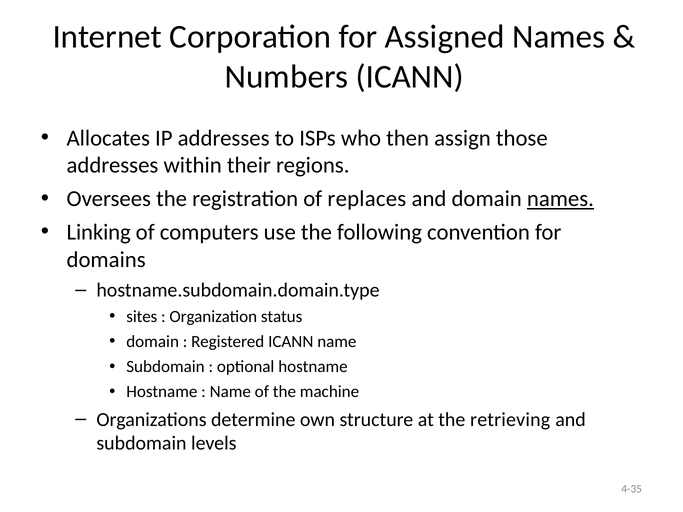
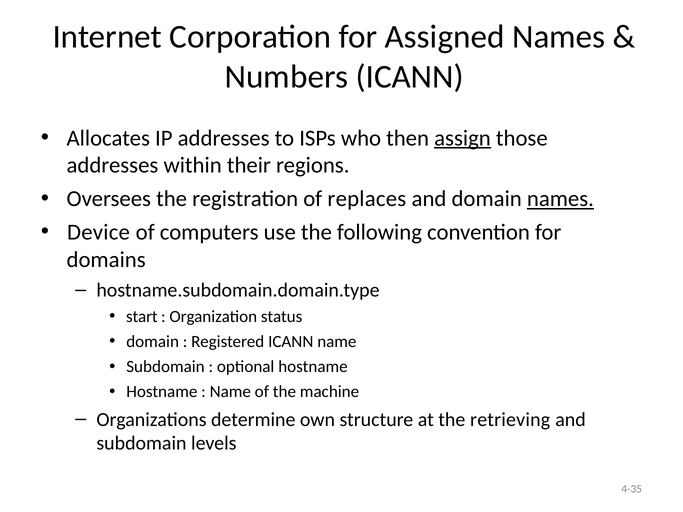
assign underline: none -> present (463, 138)
Linking: Linking -> Device (98, 232)
sites: sites -> start (142, 317)
